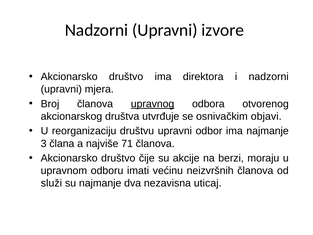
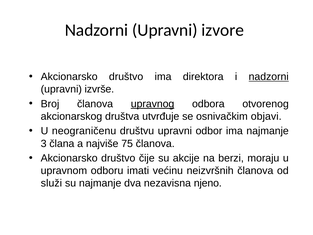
nadzorni underline: none -> present (269, 77)
mjera: mjera -> izvrše (99, 89)
reorganizaciju: reorganizaciju -> neograničenu (84, 131)
71: 71 -> 75 (127, 143)
uticaj: uticaj -> njeno (208, 183)
